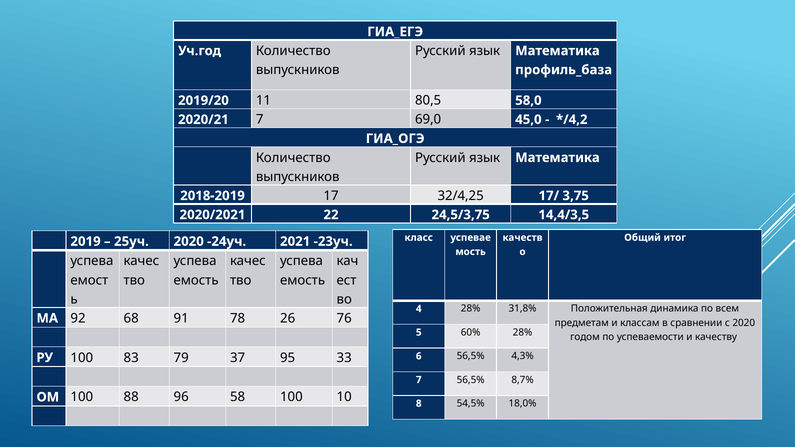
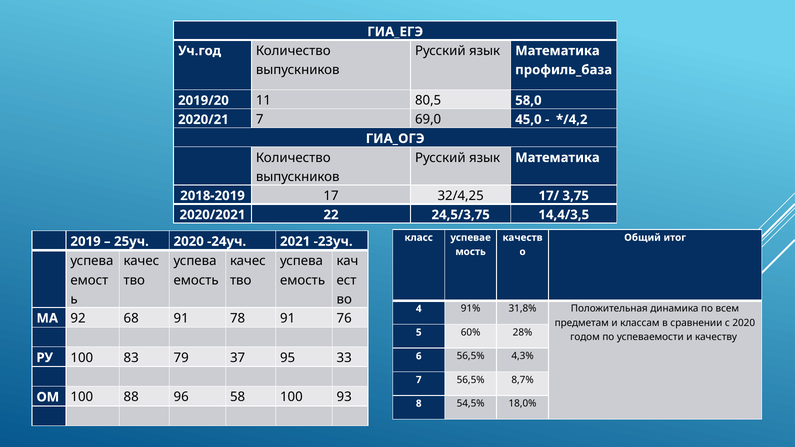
4 28%: 28% -> 91% (471, 309)
78 26: 26 -> 91 (288, 318)
10: 10 -> 93 (344, 397)
